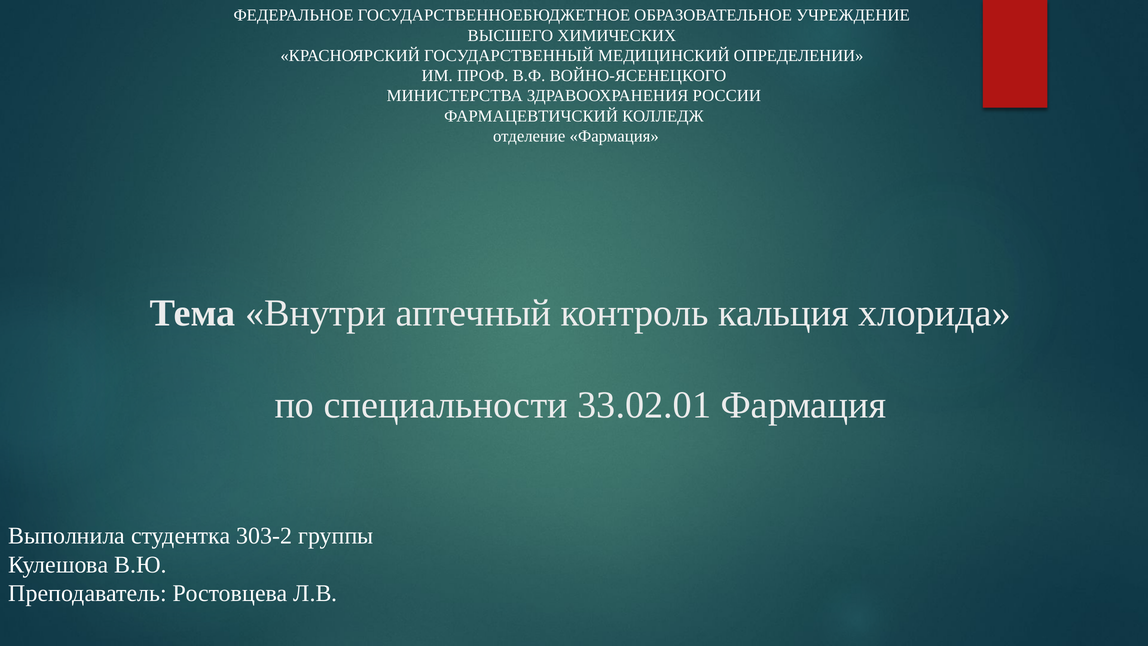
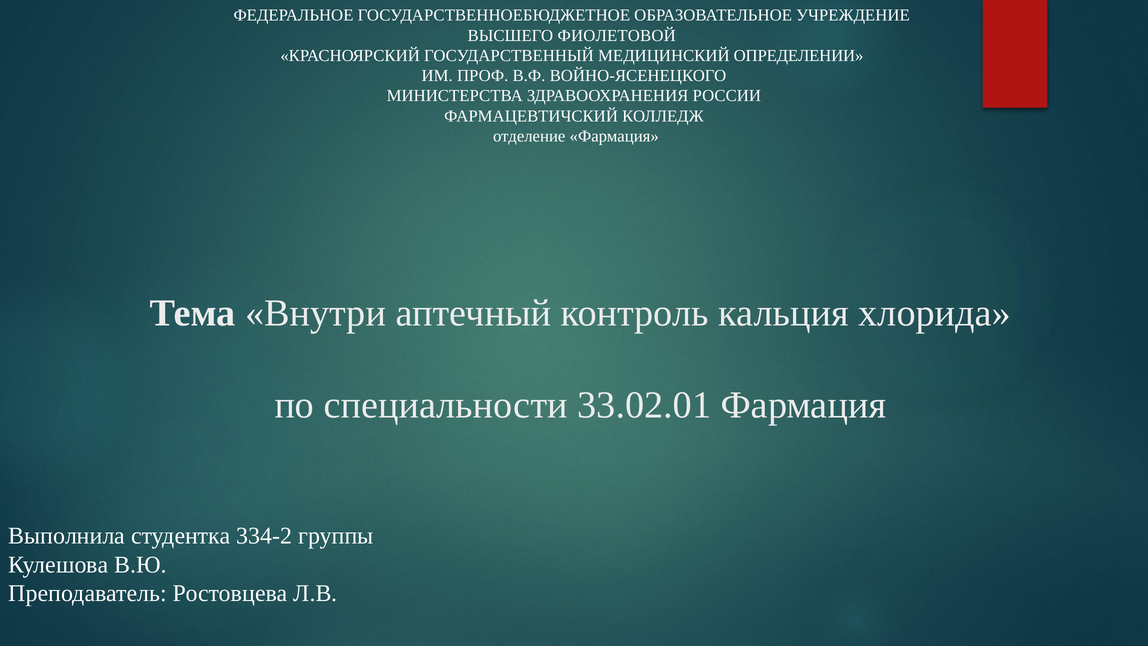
ХИМИЧЕСКИХ: ХИМИЧЕСКИХ -> ФИОЛЕТОВОЙ (617, 36)
303-2: 303-2 -> 334-2 (264, 536)
